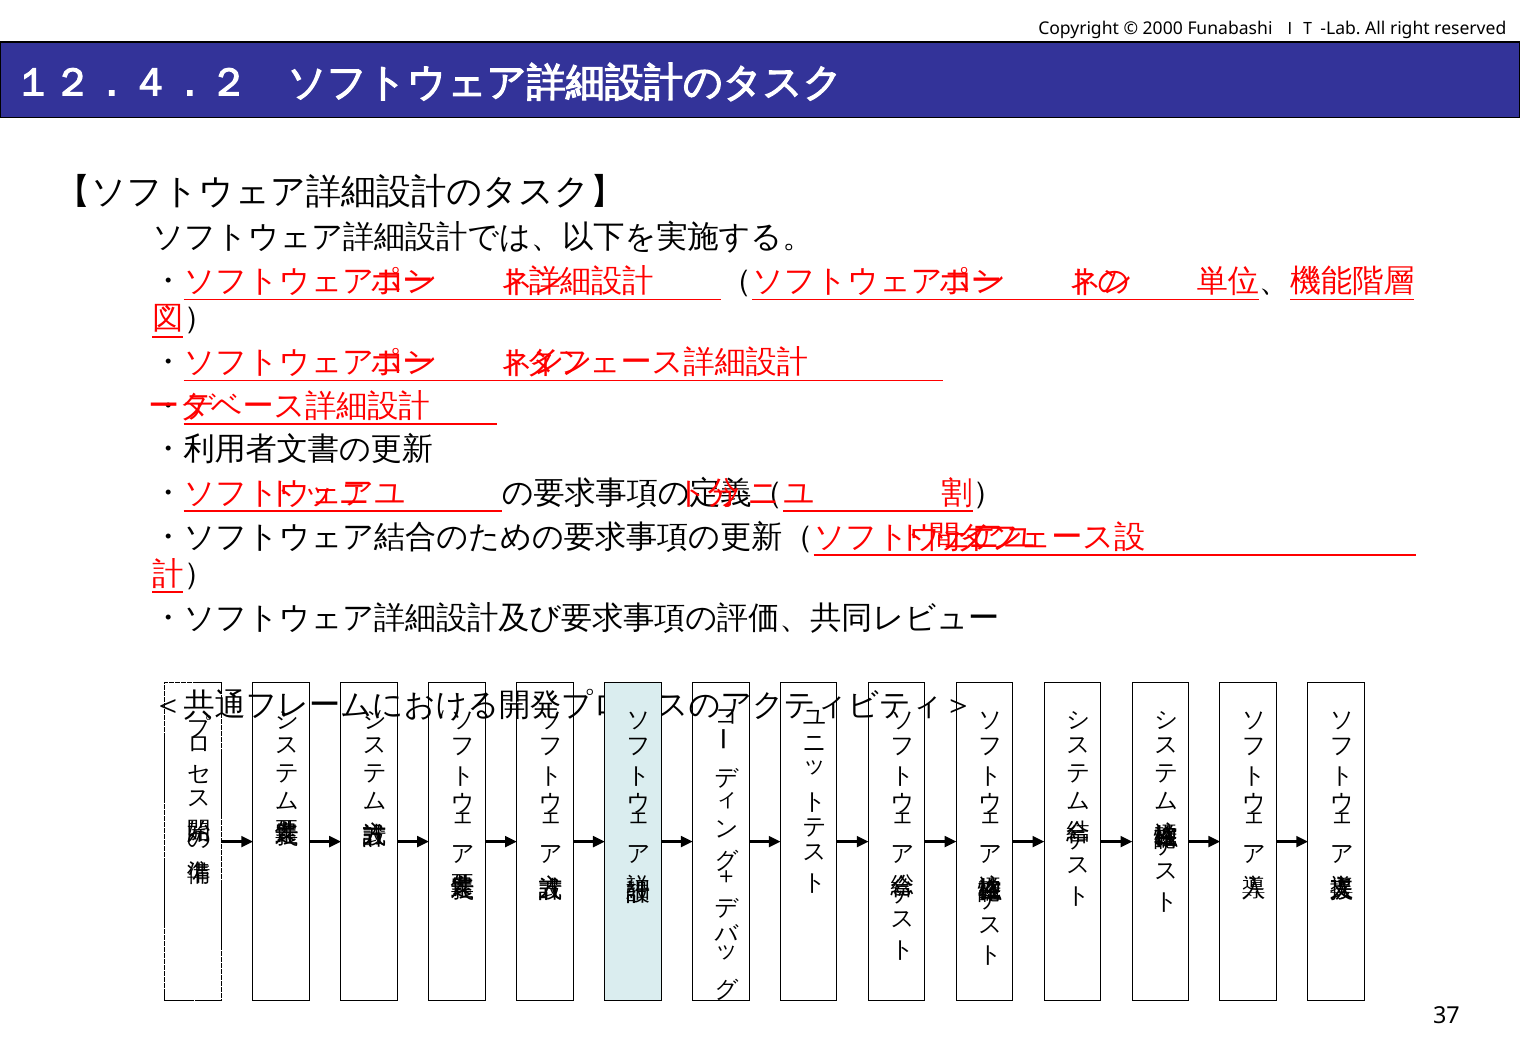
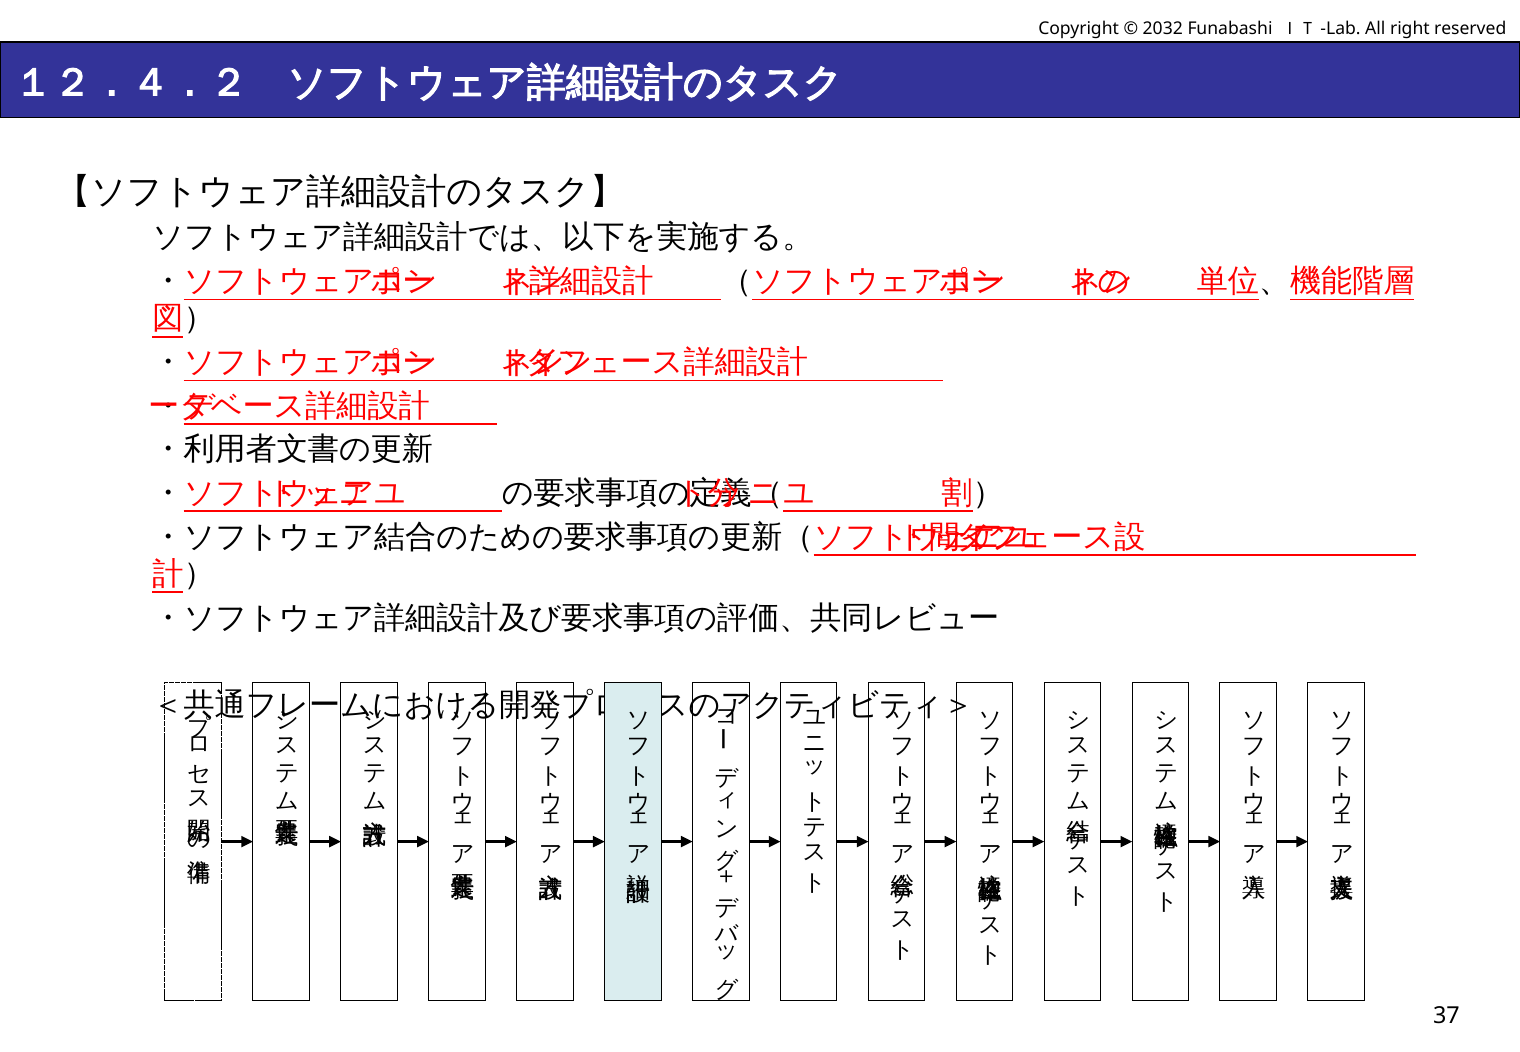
2000: 2000 -> 2032 (1163, 28)
